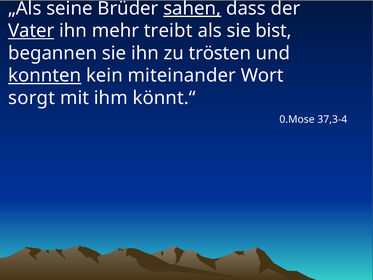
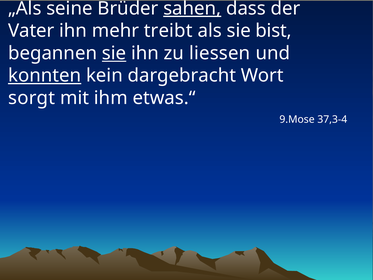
Vater underline: present -> none (31, 31)
sie underline: none -> present (114, 53)
trösten: trösten -> liessen (220, 53)
miteinander: miteinander -> dargebracht (182, 76)
könnt.“: könnt.“ -> etwas.“ (164, 98)
0.Mose: 0.Mose -> 9.Mose (297, 119)
